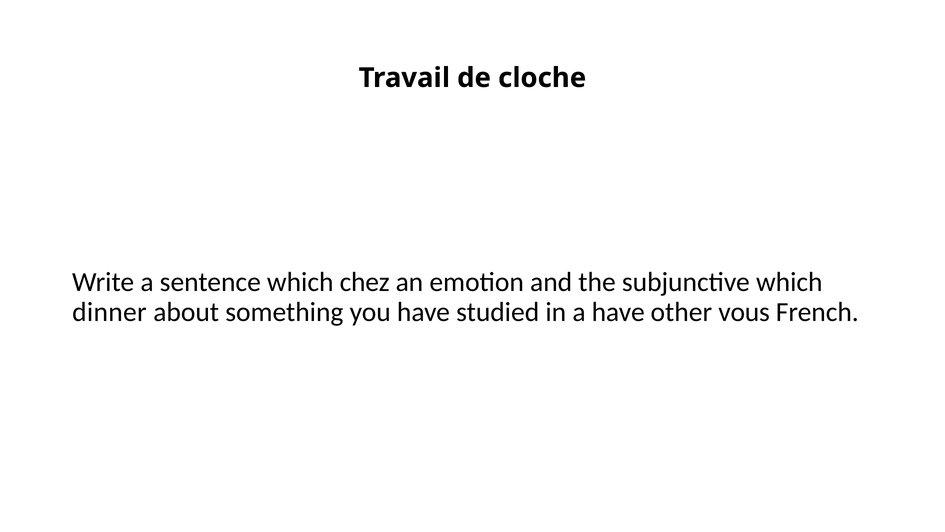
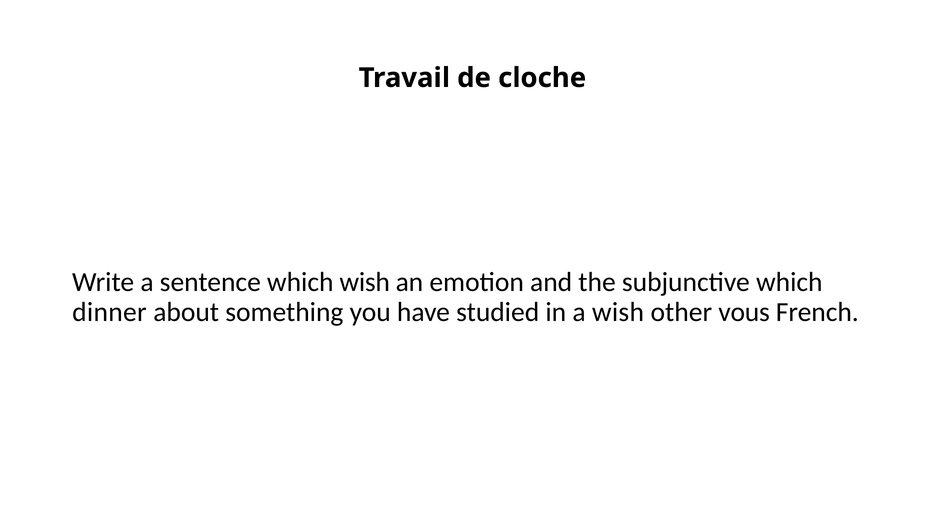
which chez: chez -> wish (365, 282)
a have: have -> wish (618, 312)
